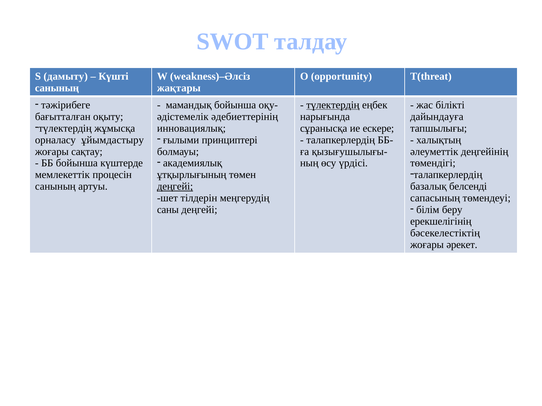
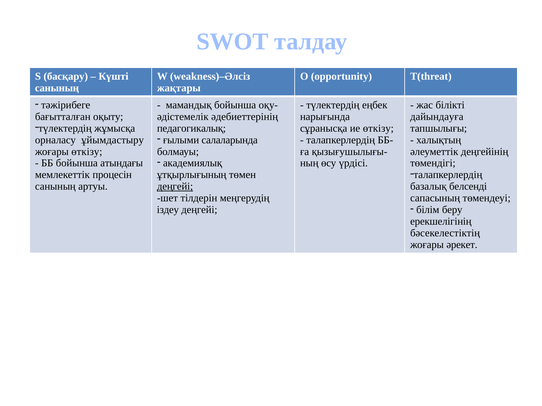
дамыту: дамыту -> басқару (66, 76)
түлектердің underline: present -> none (333, 105)
инновациялық: инновациялық -> педагогикалық (191, 128)
ие ескере: ескере -> өткізу (378, 128)
принциптері: принциптері -> салаларында (230, 140)
жоғары сақтау: сақтау -> өткізу (87, 152)
күштерде: күштерде -> атындағы (122, 163)
саны: саны -> іздеу (168, 210)
